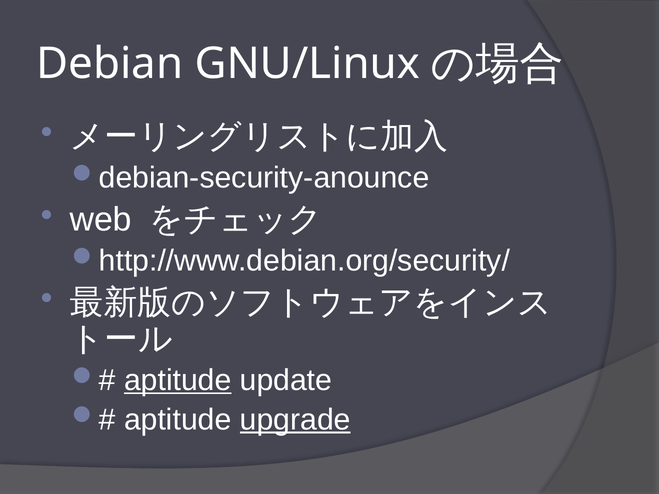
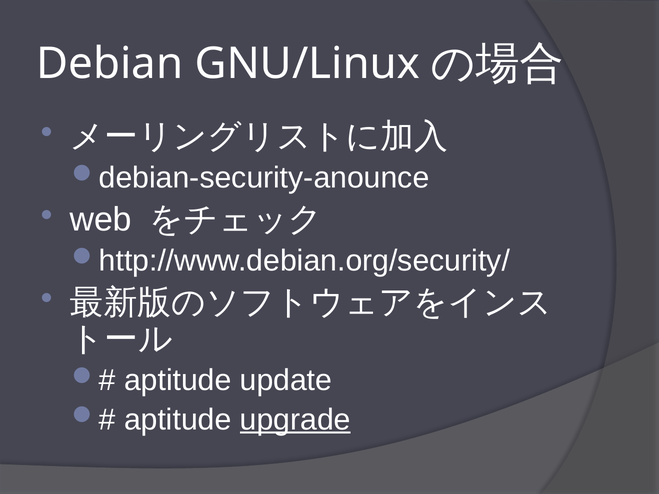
aptitude underline: present -> none (178, 381)
